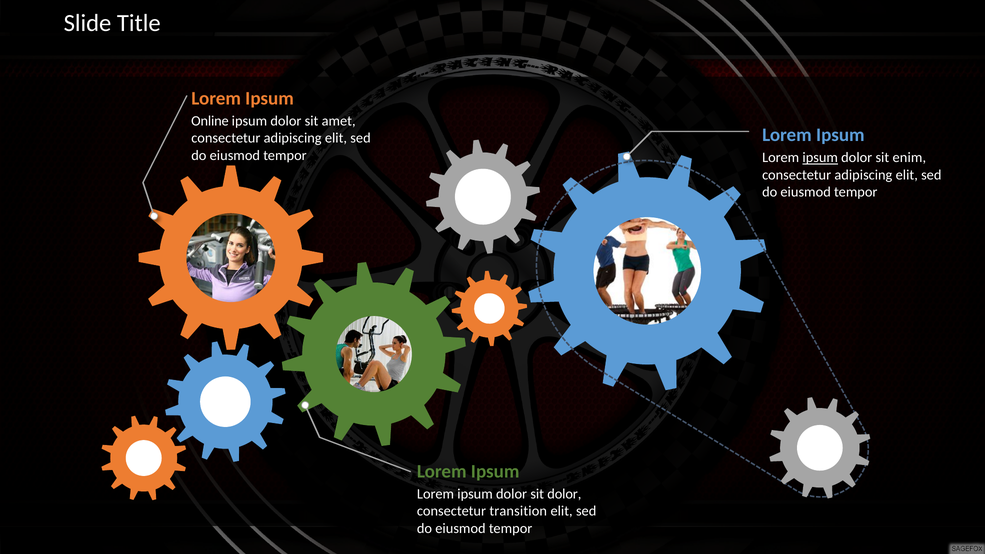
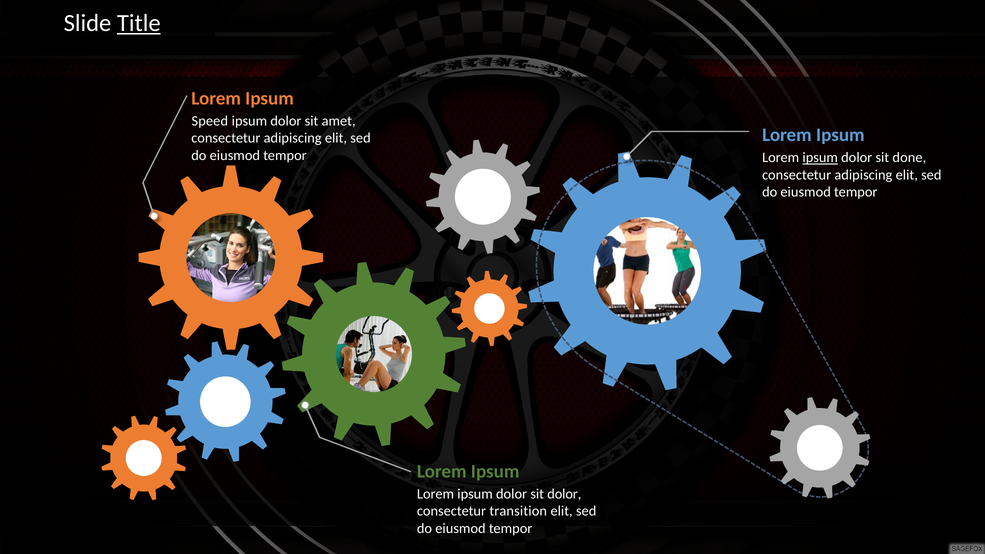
Title underline: none -> present (139, 23)
Online: Online -> Speed (210, 121)
enim: enim -> done (909, 158)
